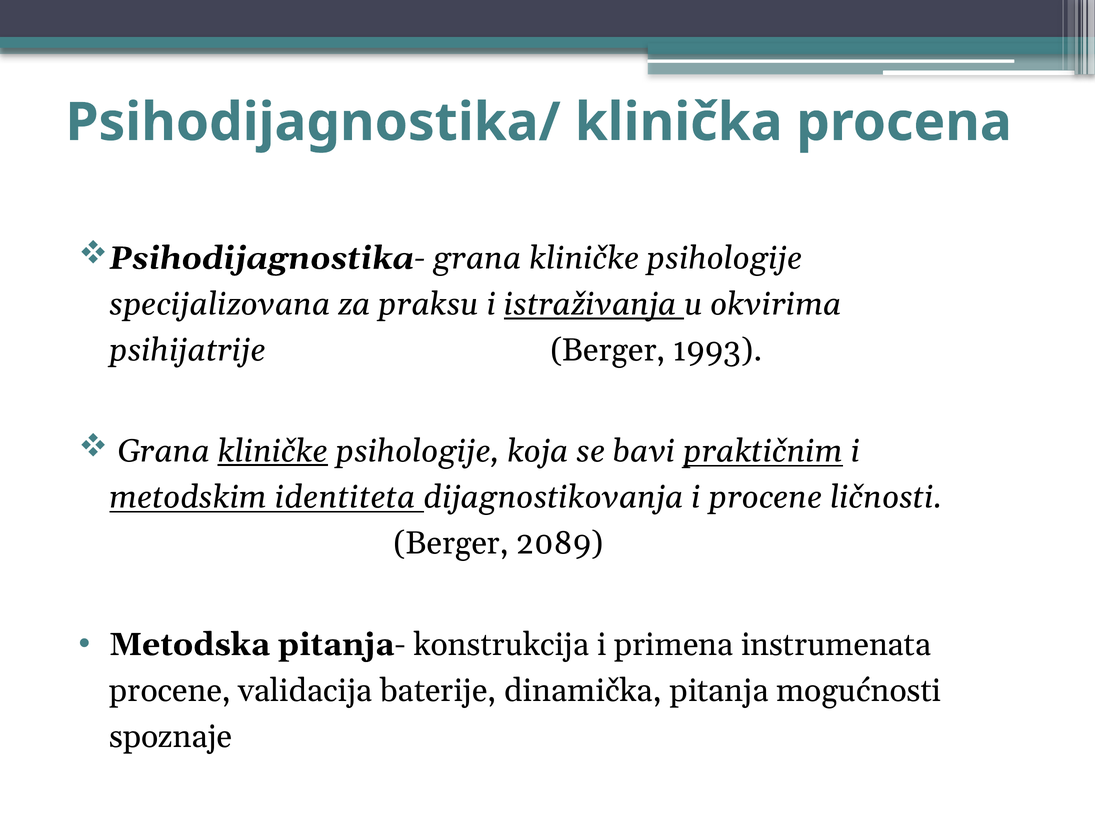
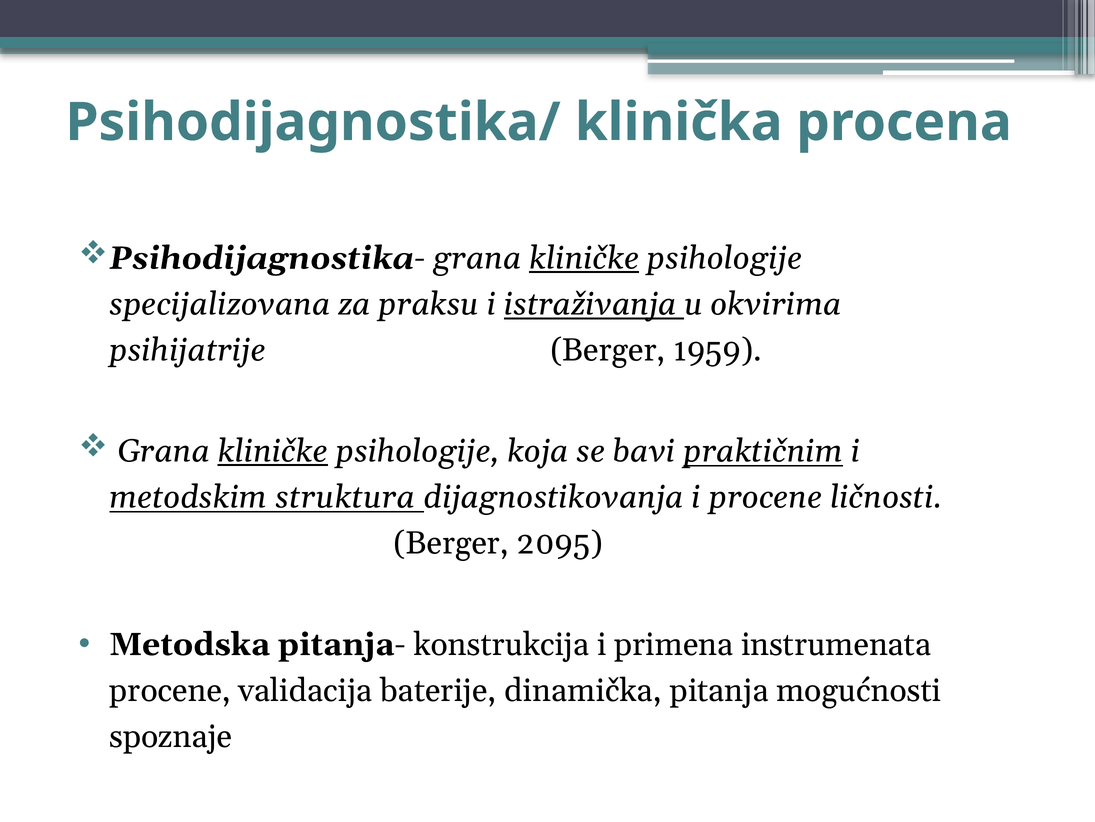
kliničke underline: none -> present (584, 258)
1993: 1993 -> 1959 (718, 350)
identiteta: identiteta -> struktura (345, 497)
2089: 2089 -> 2095 (560, 543)
